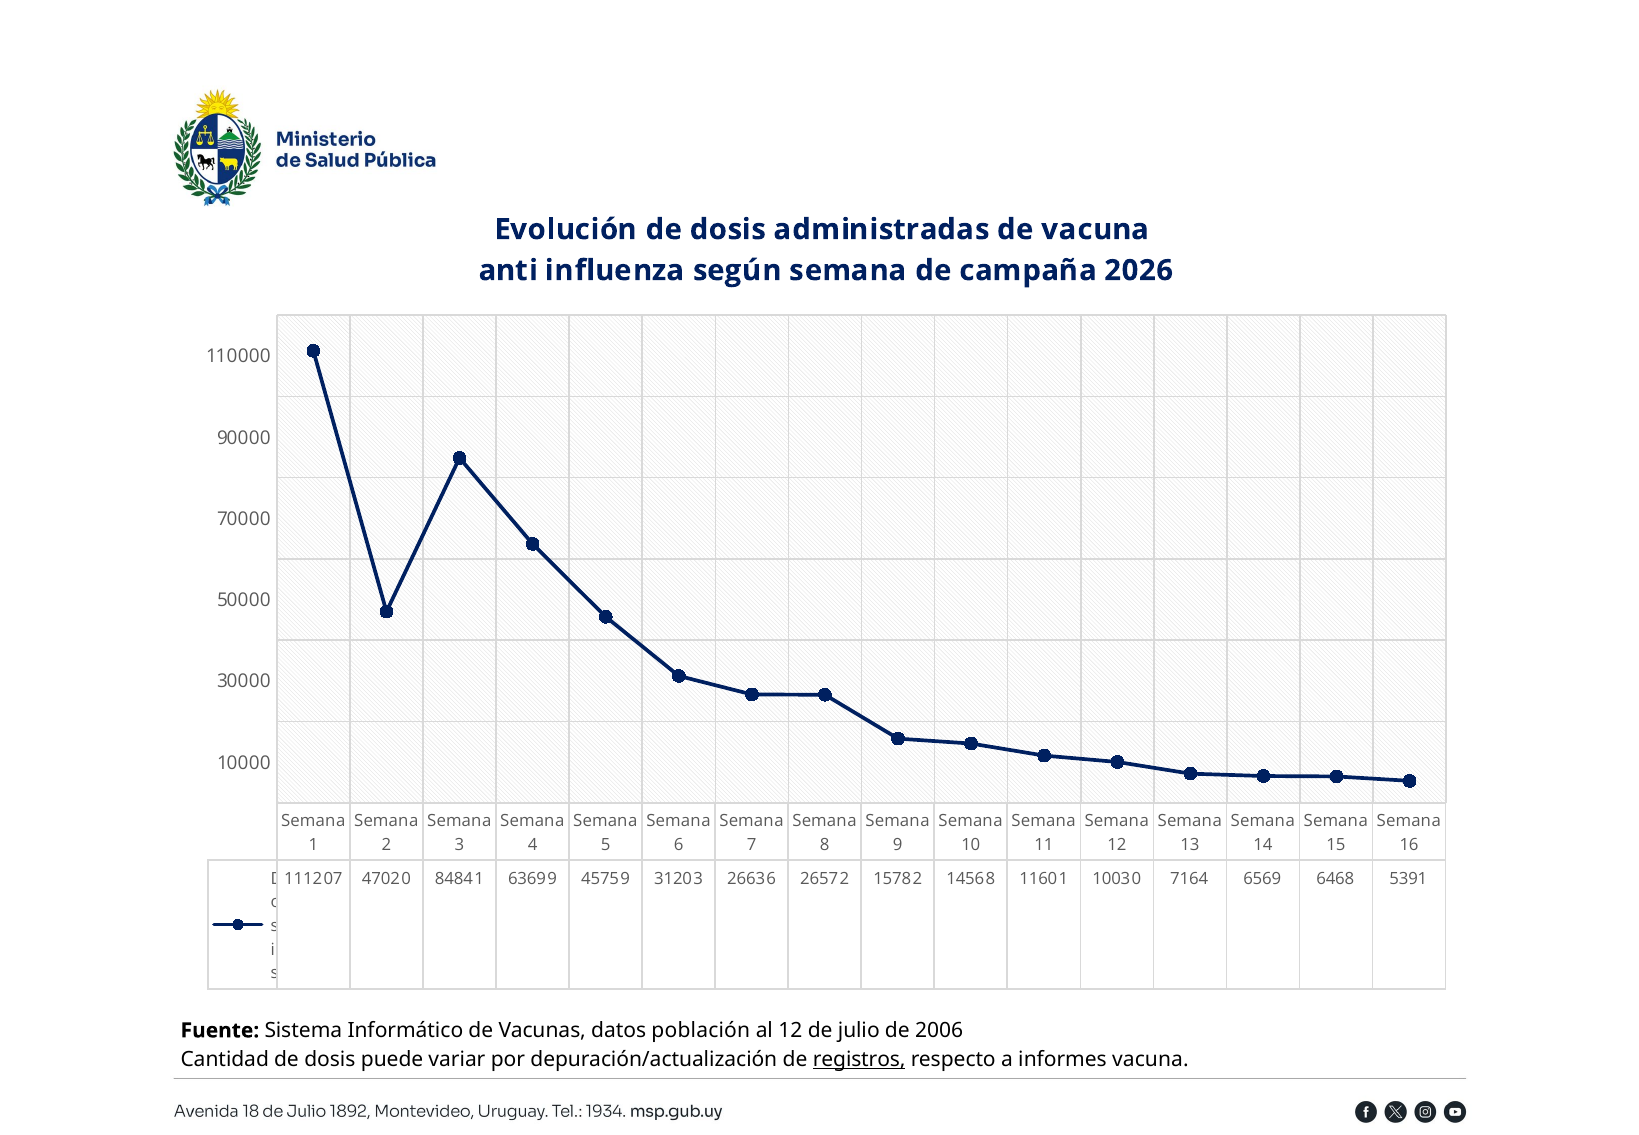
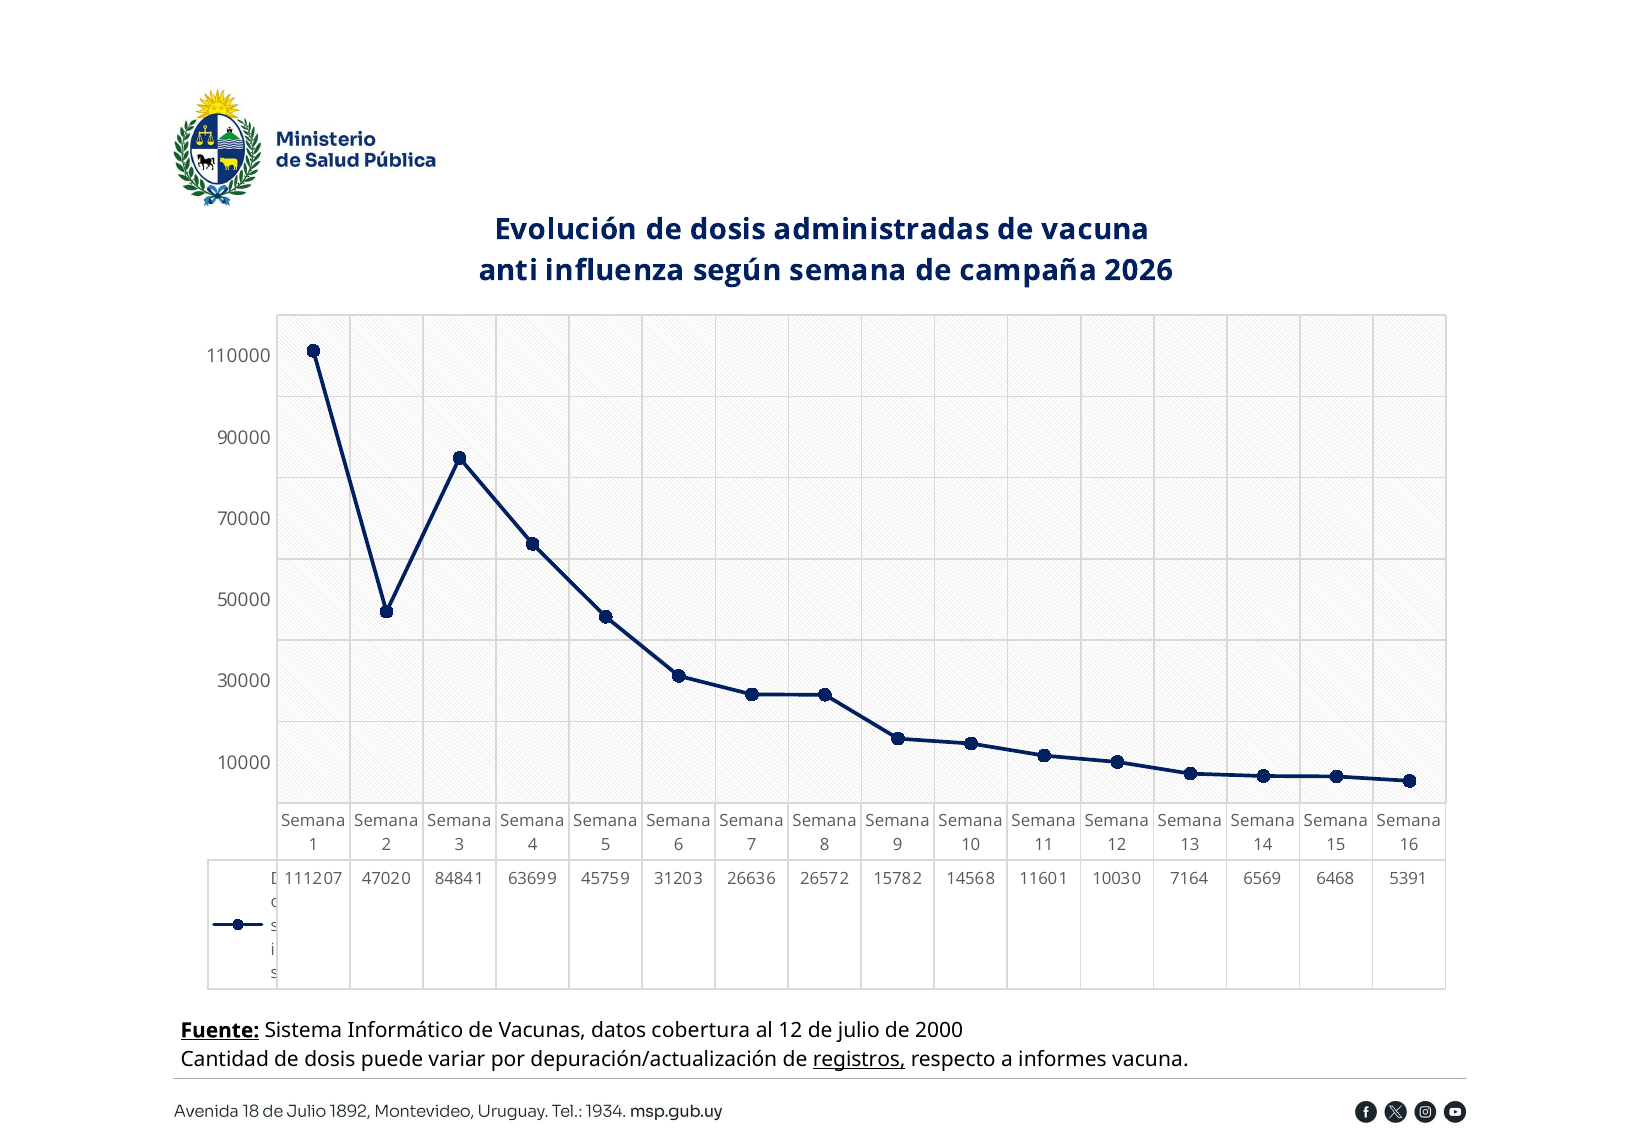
Fuente underline: none -> present (220, 1031)
población: población -> cobertura (701, 1031)
2006: 2006 -> 2000 (939, 1031)
